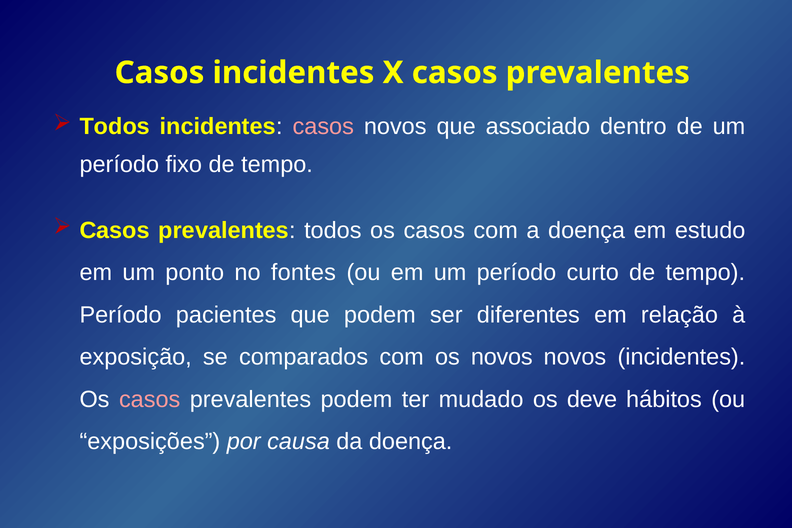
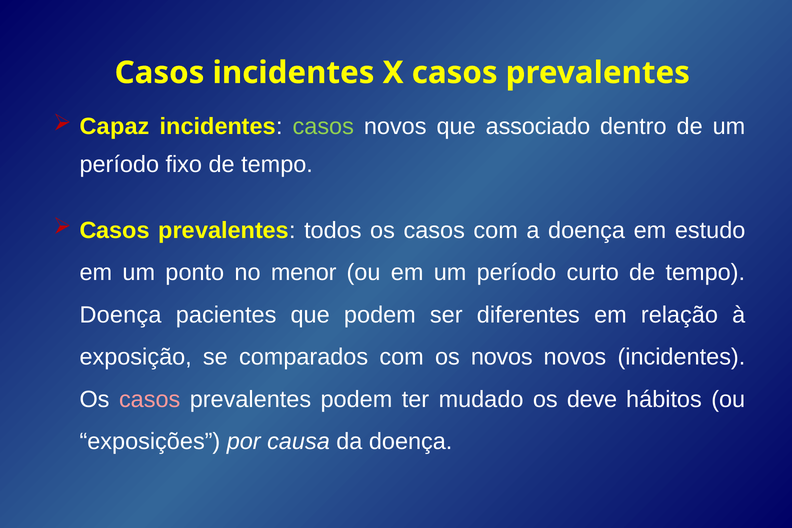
Todos: Todos -> Capaz (115, 127)
casos colour: pink -> light green (323, 127)
fontes: fontes -> menor (304, 273)
Período: Período -> Doença (120, 315)
